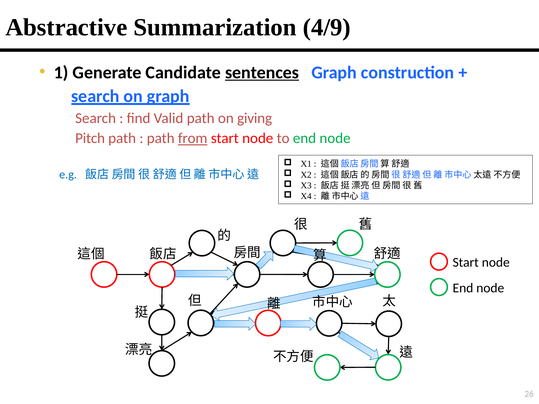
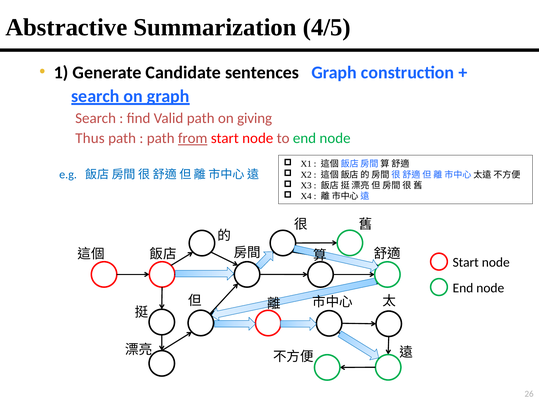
4/9: 4/9 -> 4/5 (327, 27)
sentences underline: present -> none (262, 73)
Pitch: Pitch -> Thus (90, 138)
